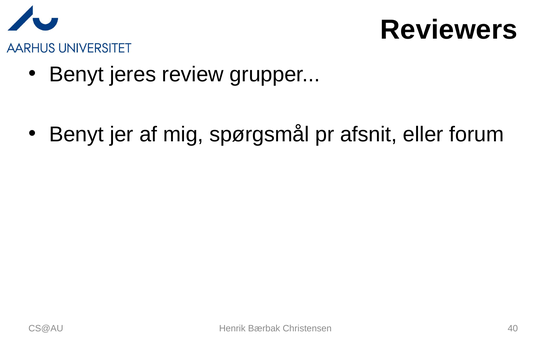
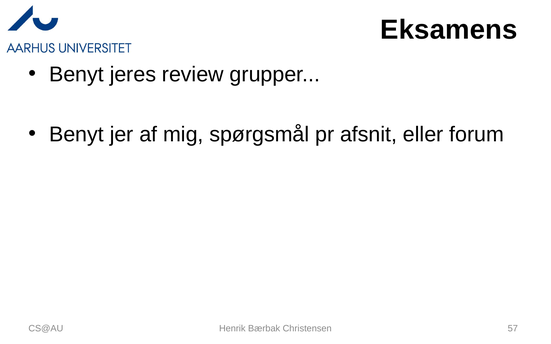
Reviewers: Reviewers -> Eksamens (449, 30)
40: 40 -> 57 (513, 329)
